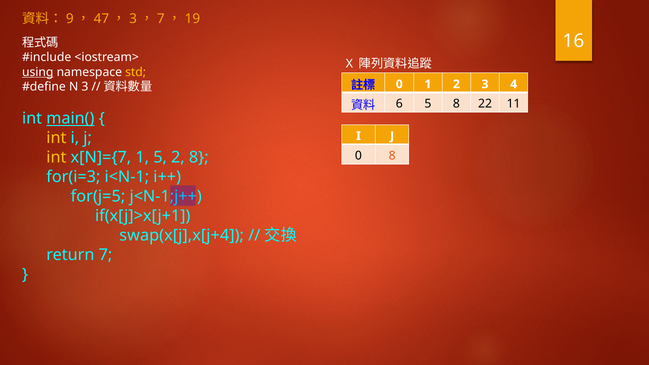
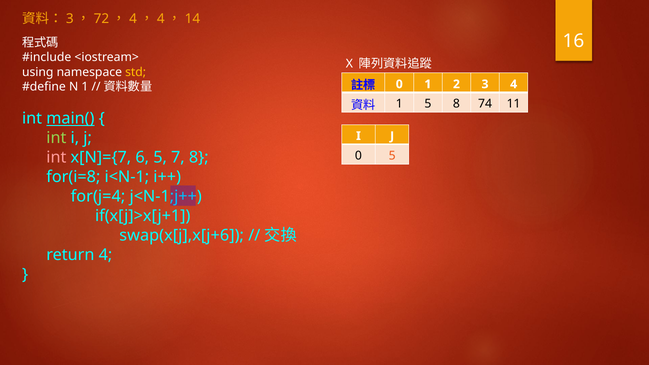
9: 9 -> 3 (70, 19)
47: 47 -> 72 (101, 19)
3: 3 -> 4 (133, 19)
7: 7 -> 4 (161, 19)
19: 19 -> 14 (192, 19)
using underline: present -> none (38, 72)
N 3: 3 -> 1 (85, 87)
6: 6 -> 1 (399, 104)
22: 22 -> 74 (485, 104)
int colour: yellow -> light green (56, 138)
0 8: 8 -> 5 (392, 156)
int colour: yellow -> pink (56, 157)
x[N]={7 1: 1 -> 6 (142, 157)
5 2: 2 -> 7 (178, 157)
for(i=3: for(i=3 -> for(i=8 (73, 177)
for(j=5: for(j=5 -> for(j=4 (98, 196)
swap(x[j],x[j+4: swap(x[j],x[j+4 -> swap(x[j],x[j+6 (182, 235)
return 7: 7 -> 4 (105, 255)
